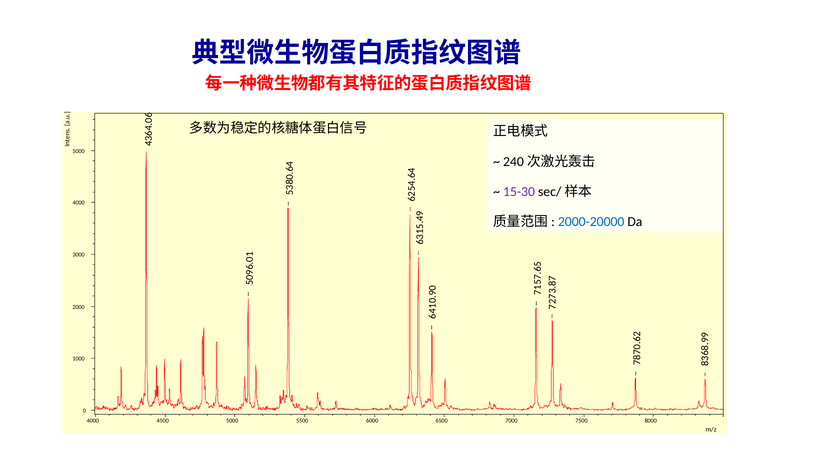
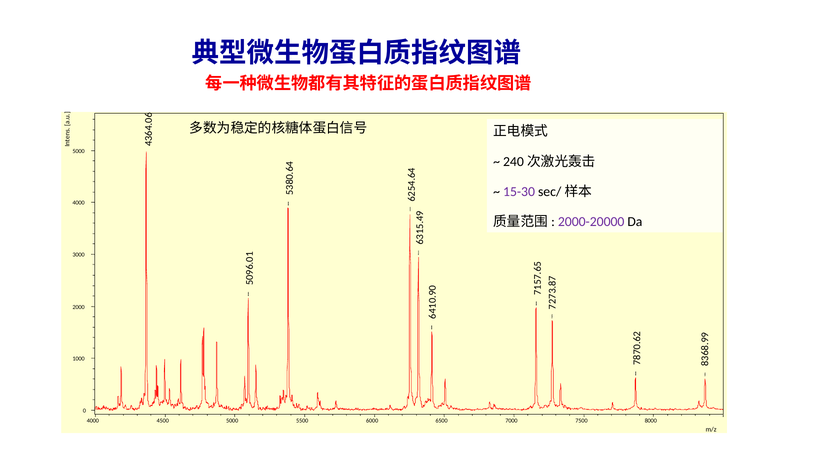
2000-20000 colour: blue -> purple (591, 222)
